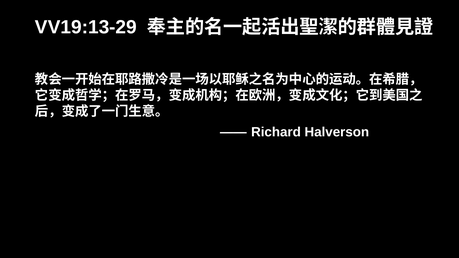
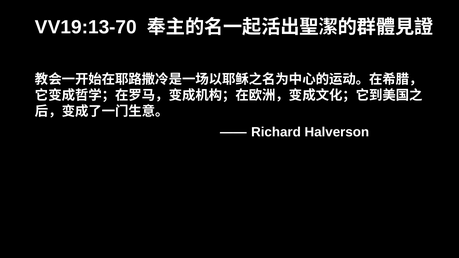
VV19:13-29: VV19:13-29 -> VV19:13-70 (86, 27)
